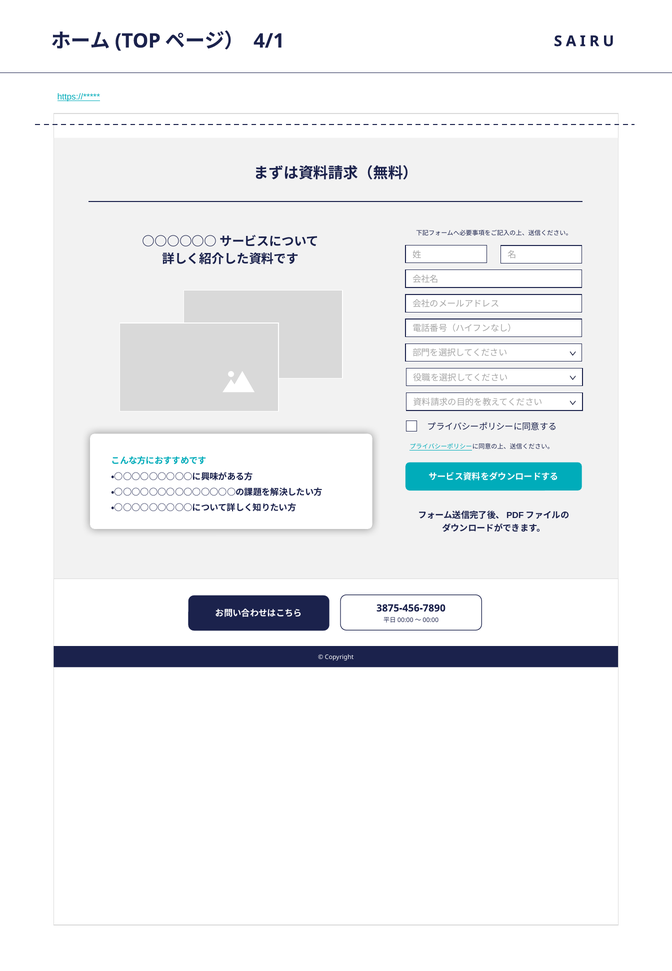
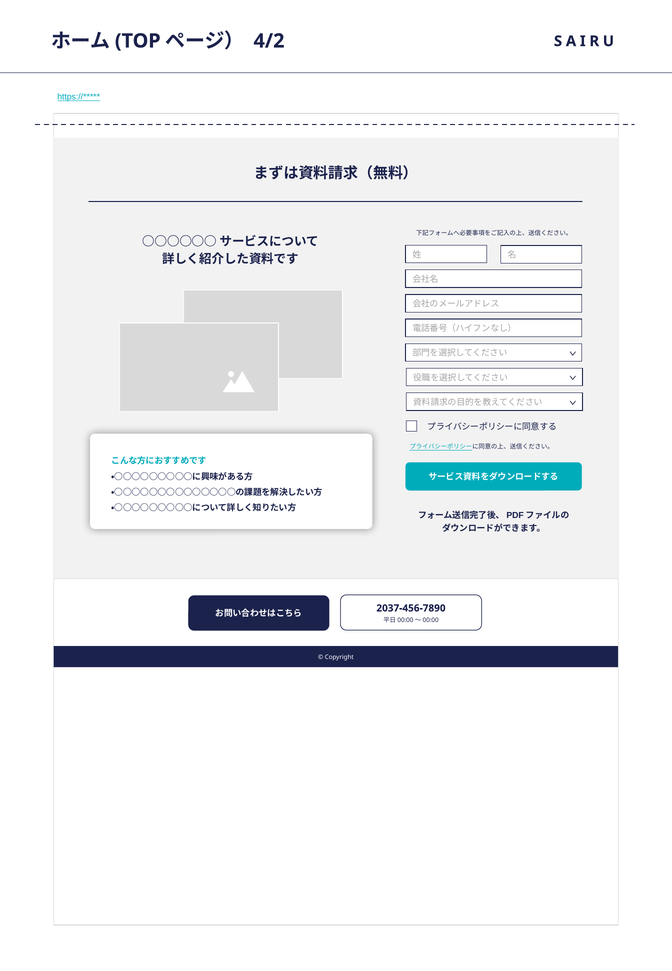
4/1: 4/1 -> 4/2 (269, 41)
3875-456-7890: 3875-456-7890 -> 2037-456-7890 (411, 608)
